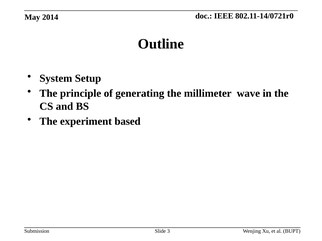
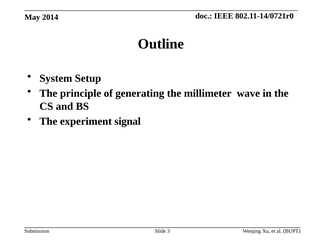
based: based -> signal (128, 122)
